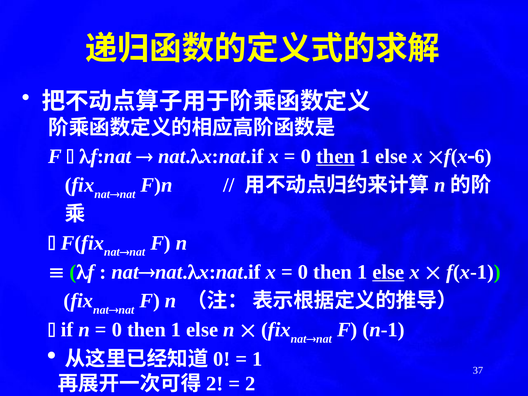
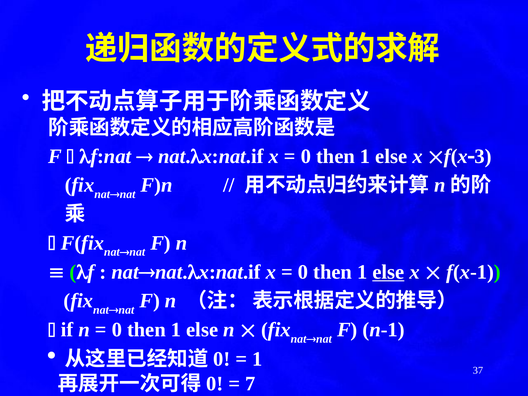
then underline: present -> none (335, 156)
6: 6 -> 3 (483, 156)
2: 2 -> 0 (215, 384)
2: 2 -> 7 (250, 384)
